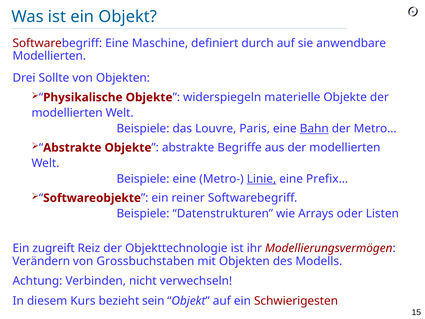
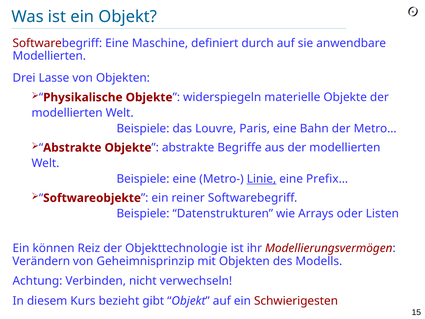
Sollte: Sollte -> Lasse (54, 78)
Bahn underline: present -> none (314, 128)
zugreift: zugreift -> können (54, 248)
Grossbuchstaben: Grossbuchstaben -> Geheimnisprinzip (145, 261)
sein: sein -> gibt (153, 301)
